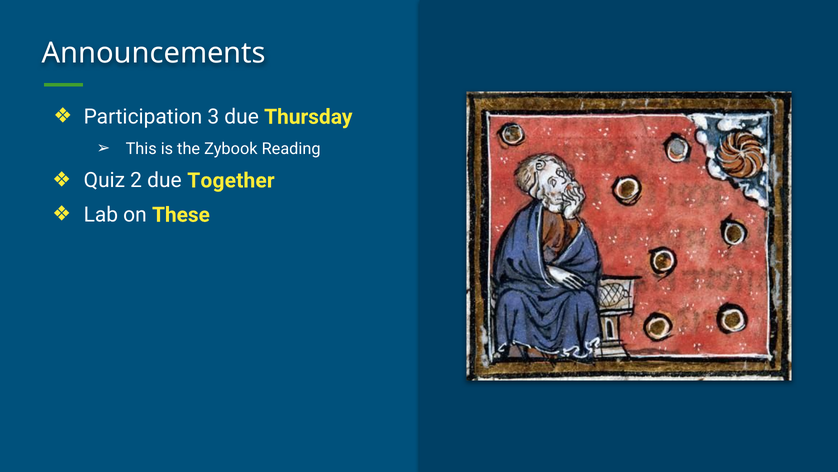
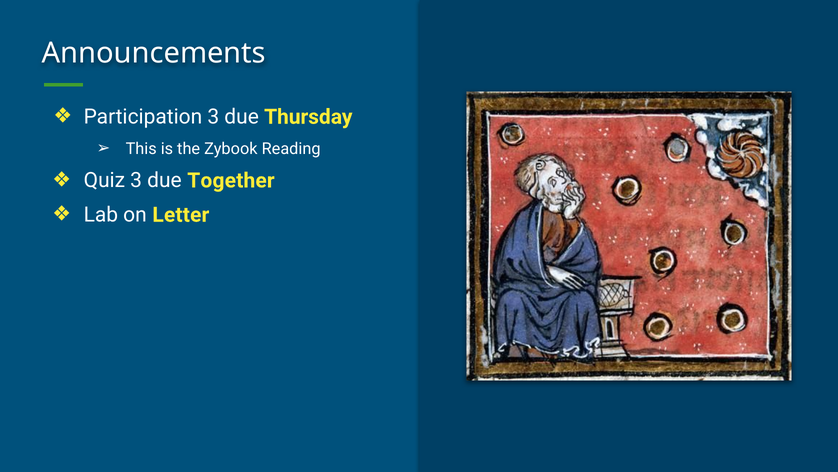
Quiz 2: 2 -> 3 (136, 180)
These: These -> Letter (181, 215)
